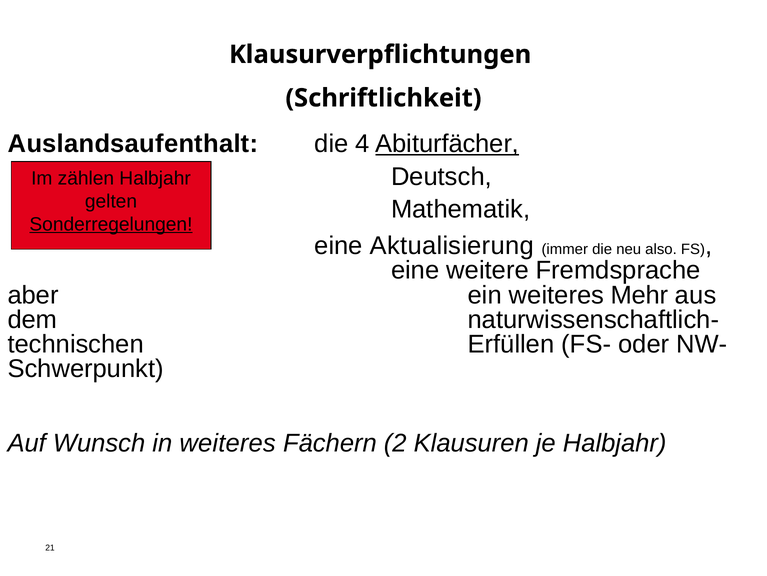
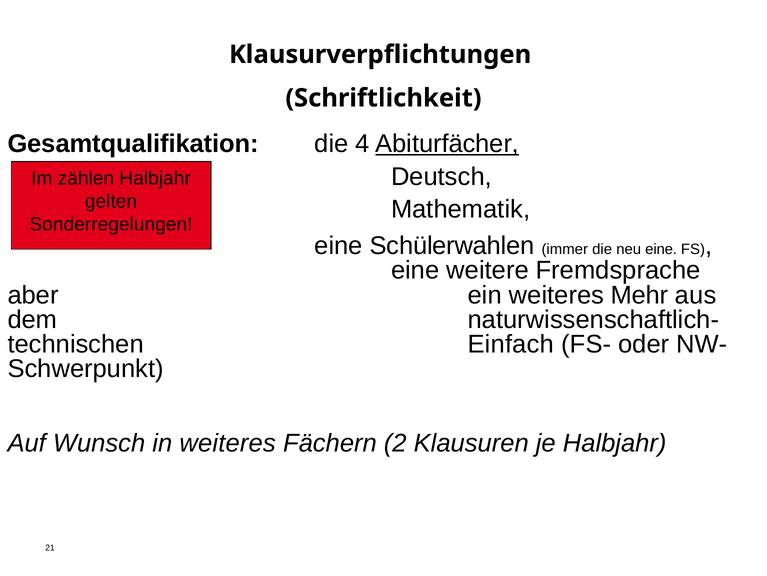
Auslandsaufenthalt: Auslandsaufenthalt -> Gesamtqualifikation (133, 144)
Sonderregelungen underline: present -> none (111, 224)
Aktualisierung: Aktualisierung -> Schülerwahlen (452, 246)
neu also: also -> eine (661, 249)
Erfüllen: Erfüllen -> Einfach (511, 344)
